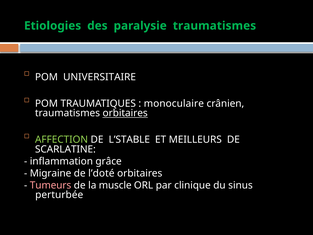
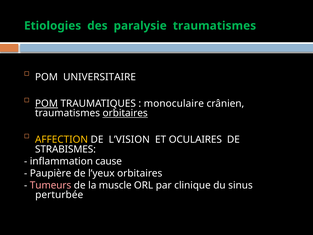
POM underline: none -> present (46, 103)
AFFECTION colour: light green -> yellow (61, 139)
L’STABLE: L’STABLE -> L’VISION (129, 139)
MEILLEURS: MEILLEURS -> OCULAIRES (195, 139)
SCARLATINE: SCARLATINE -> STRABISMES (65, 149)
grâce: grâce -> cause (109, 161)
Migraine: Migraine -> Paupière (51, 173)
l’doté: l’doté -> l’yeux (101, 173)
